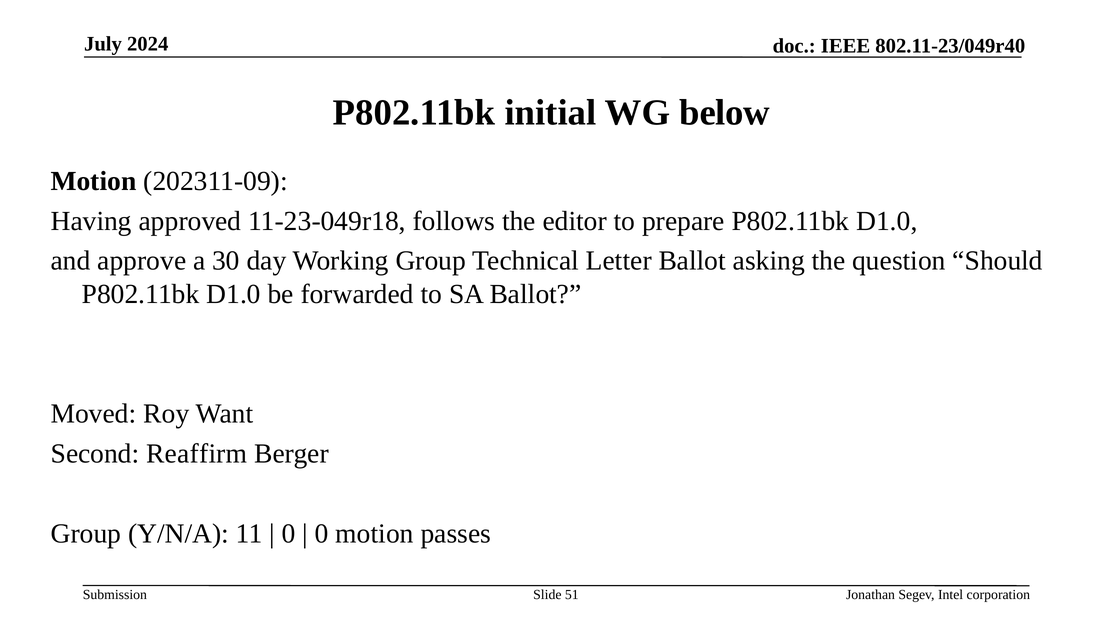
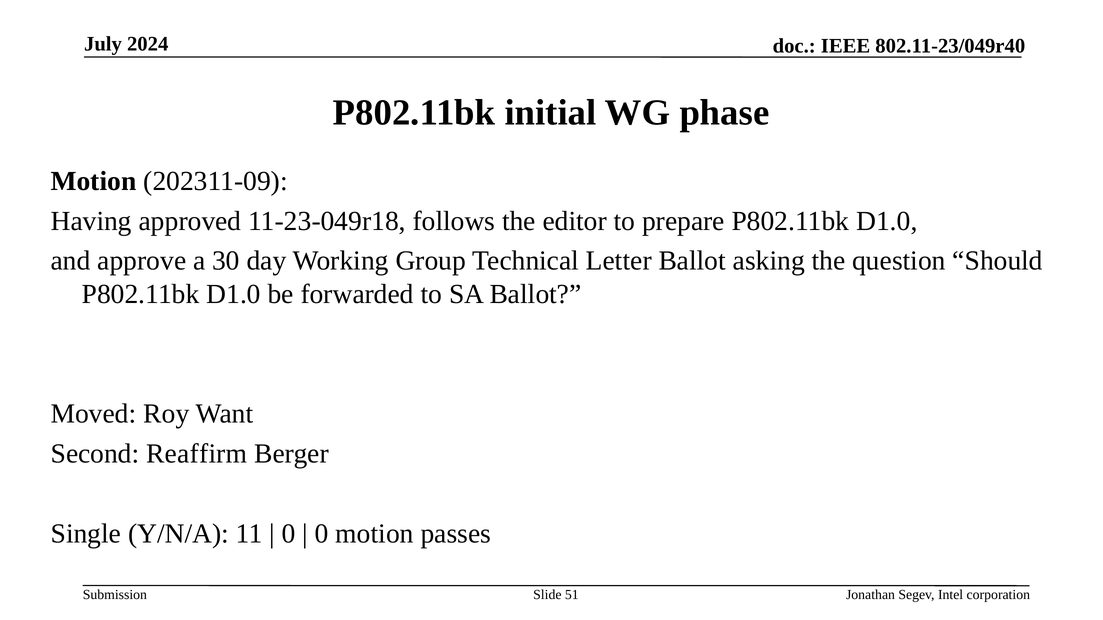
below: below -> phase (724, 113)
Group: Group -> Single (86, 534)
